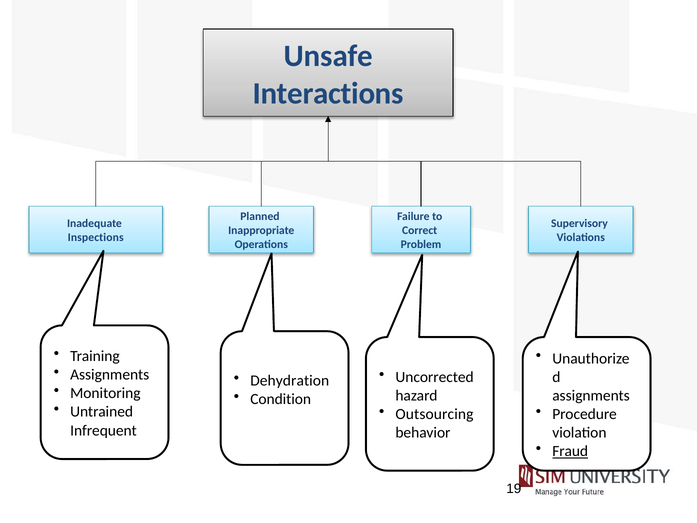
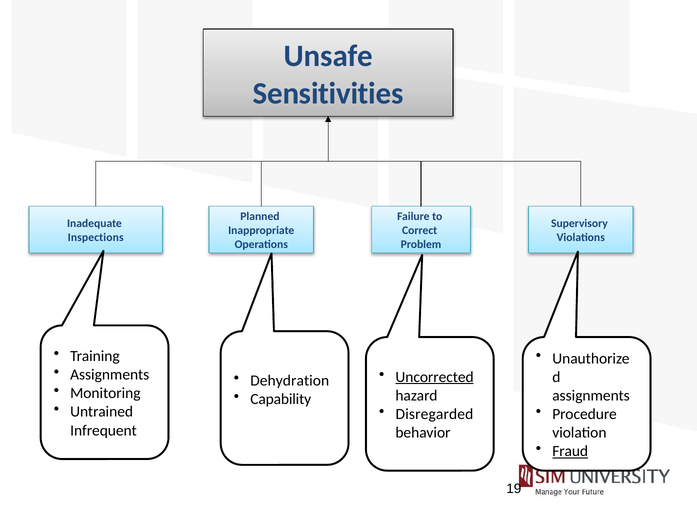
Interactions: Interactions -> Sensitivities (328, 93)
Uncorrected underline: none -> present (435, 377)
Condition: Condition -> Capability (281, 399)
Outsourcing: Outsourcing -> Disregarded (434, 414)
